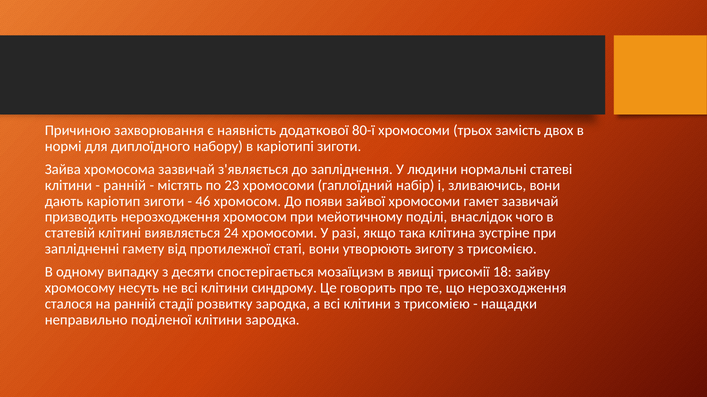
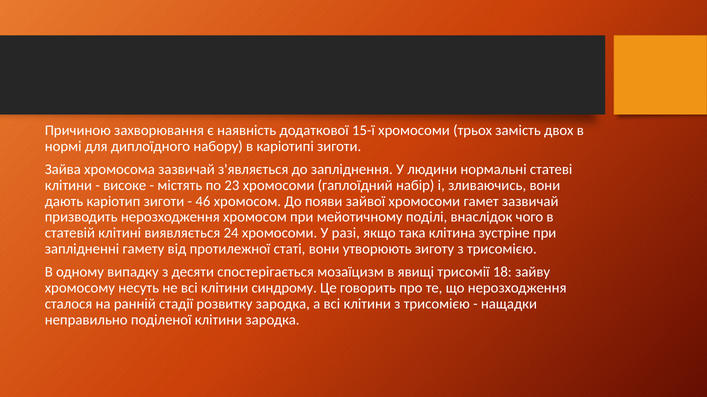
80-ї: 80-ї -> 15-ї (363, 130)
ранній: ранній -> високе (125, 186)
